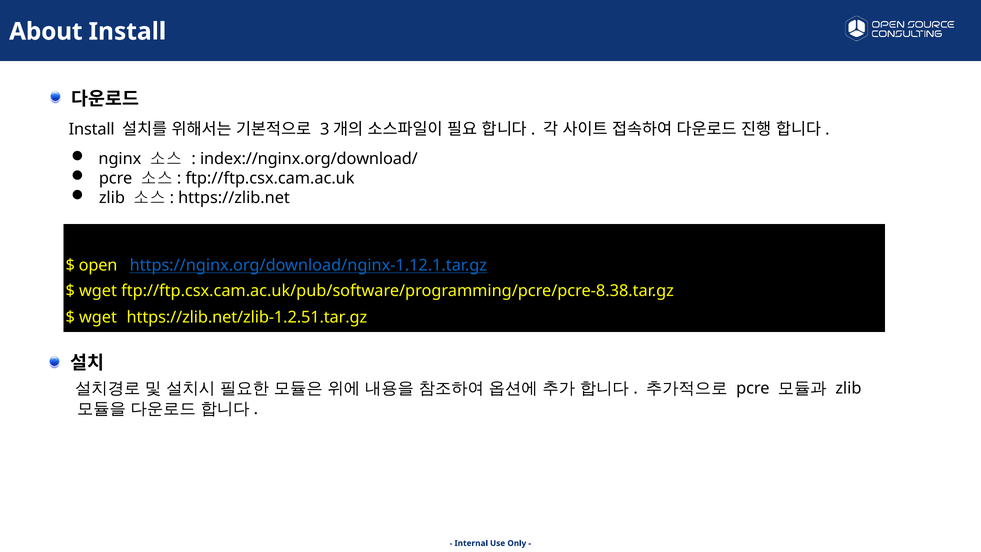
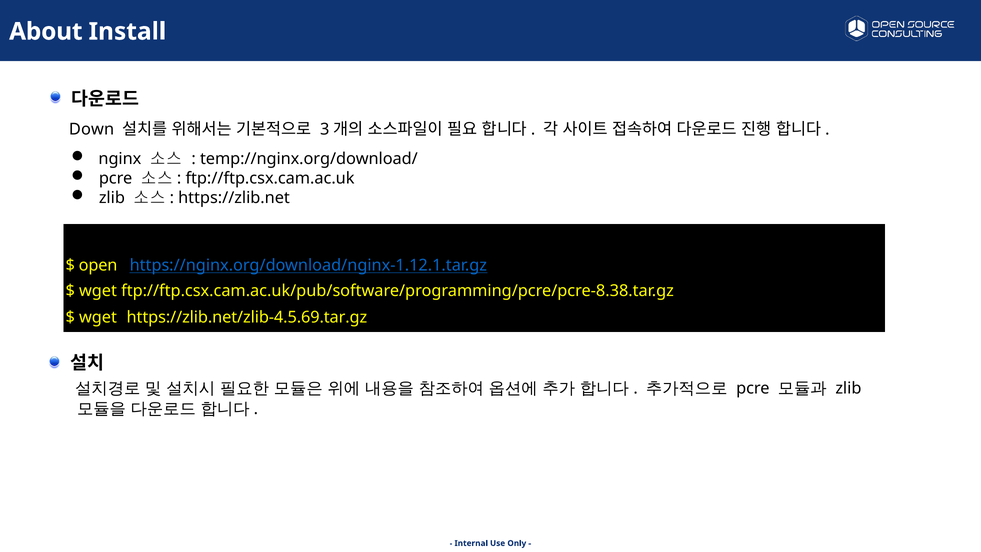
Install: Install -> Down (92, 129)
index://nginx.org/download/: index://nginx.org/download/ -> temp://nginx.org/download/ (309, 159)
https://zlib.net/zlib-1.2.51.tar.gz: https://zlib.net/zlib-1.2.51.tar.gz -> https://zlib.net/zlib-4.5.69.tar.gz (247, 317)
